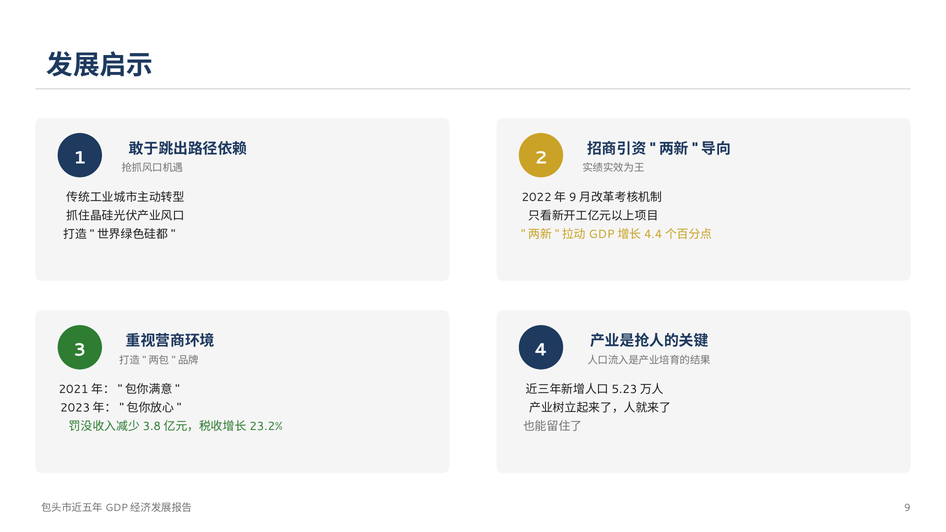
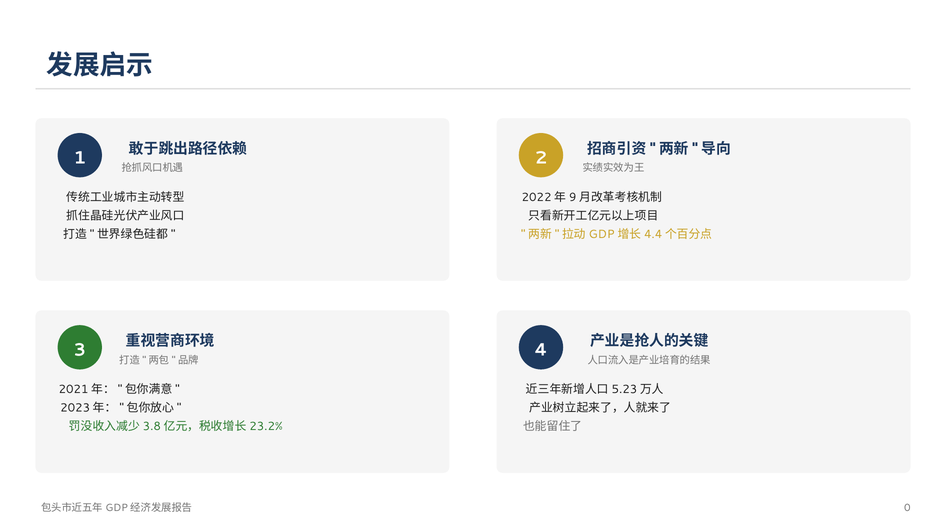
9: 9 -> 0 (907, 508)
